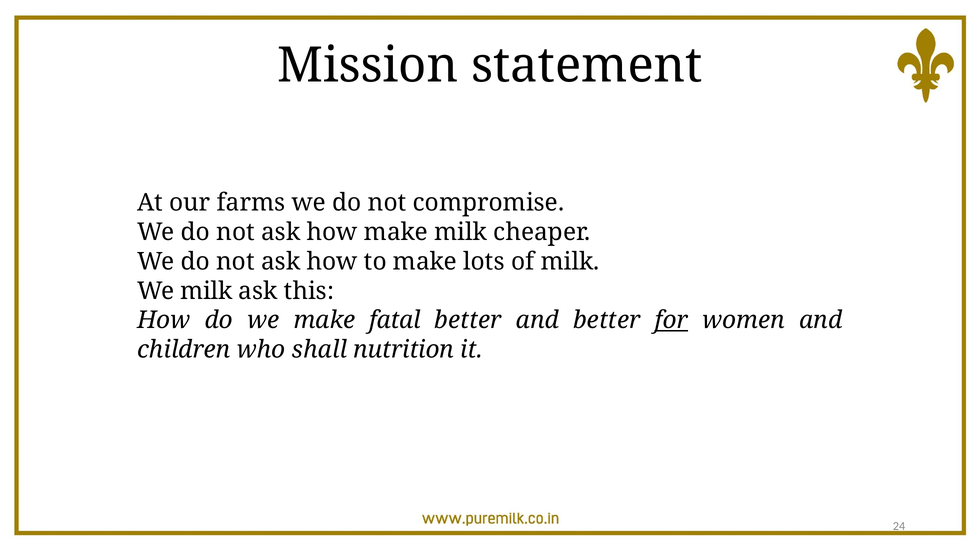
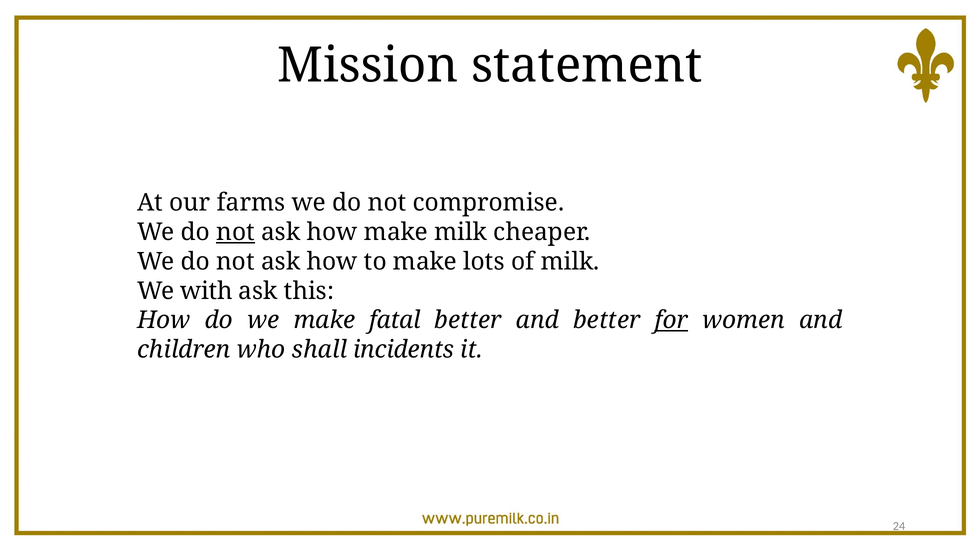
not underline: none -> present (235, 232)
We milk: milk -> with (206, 291)
nutrition: nutrition -> incidents (404, 350)
